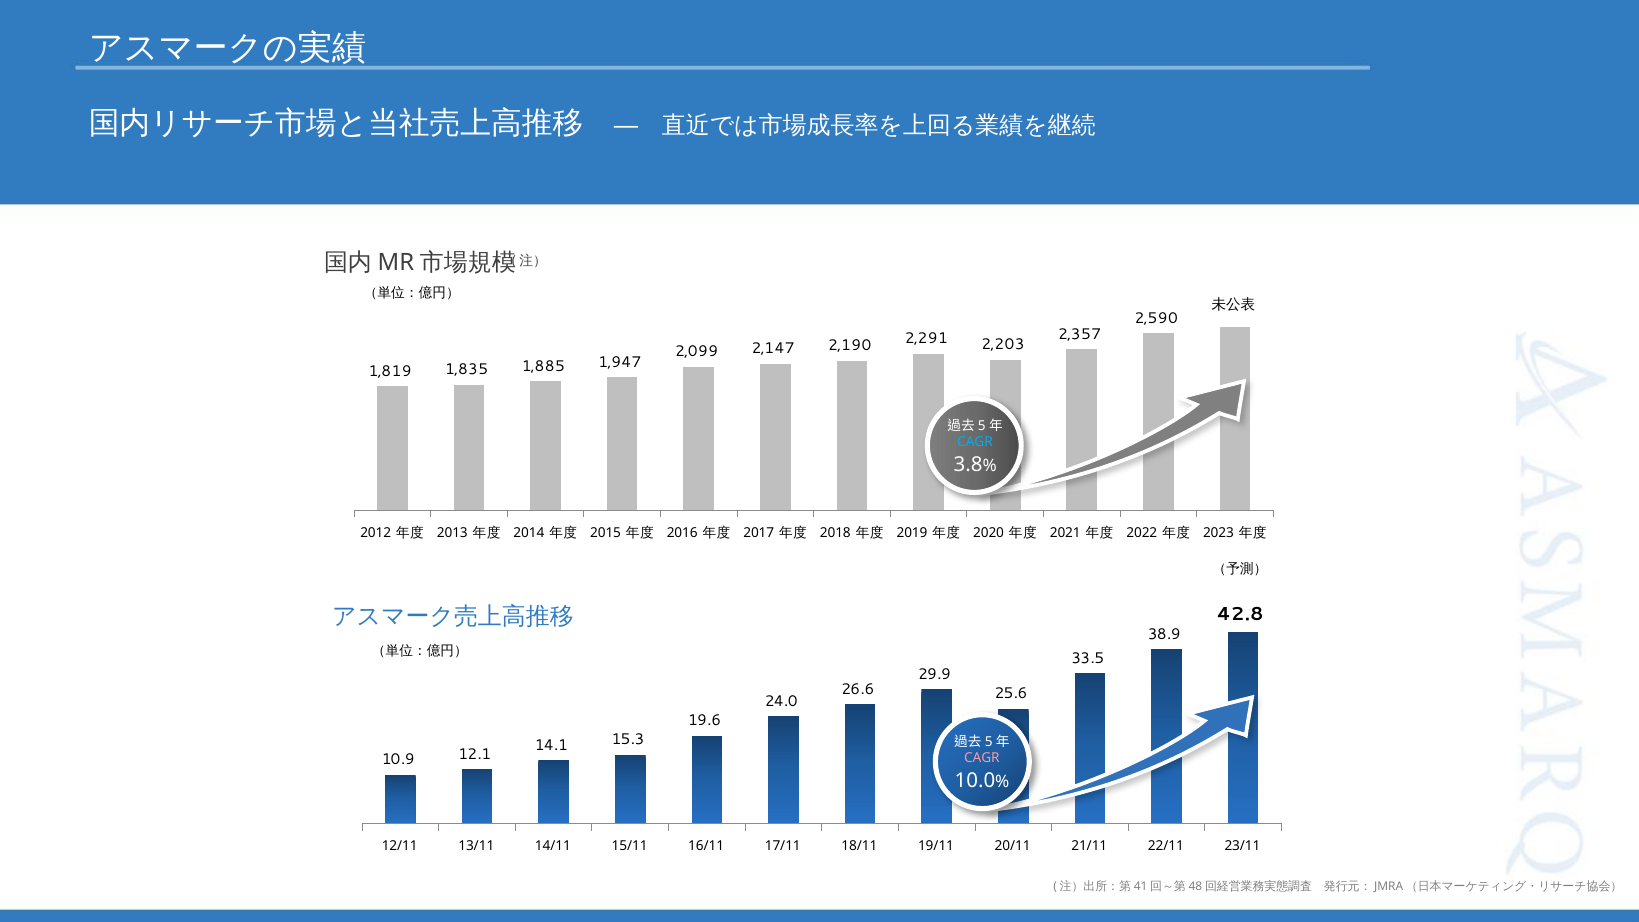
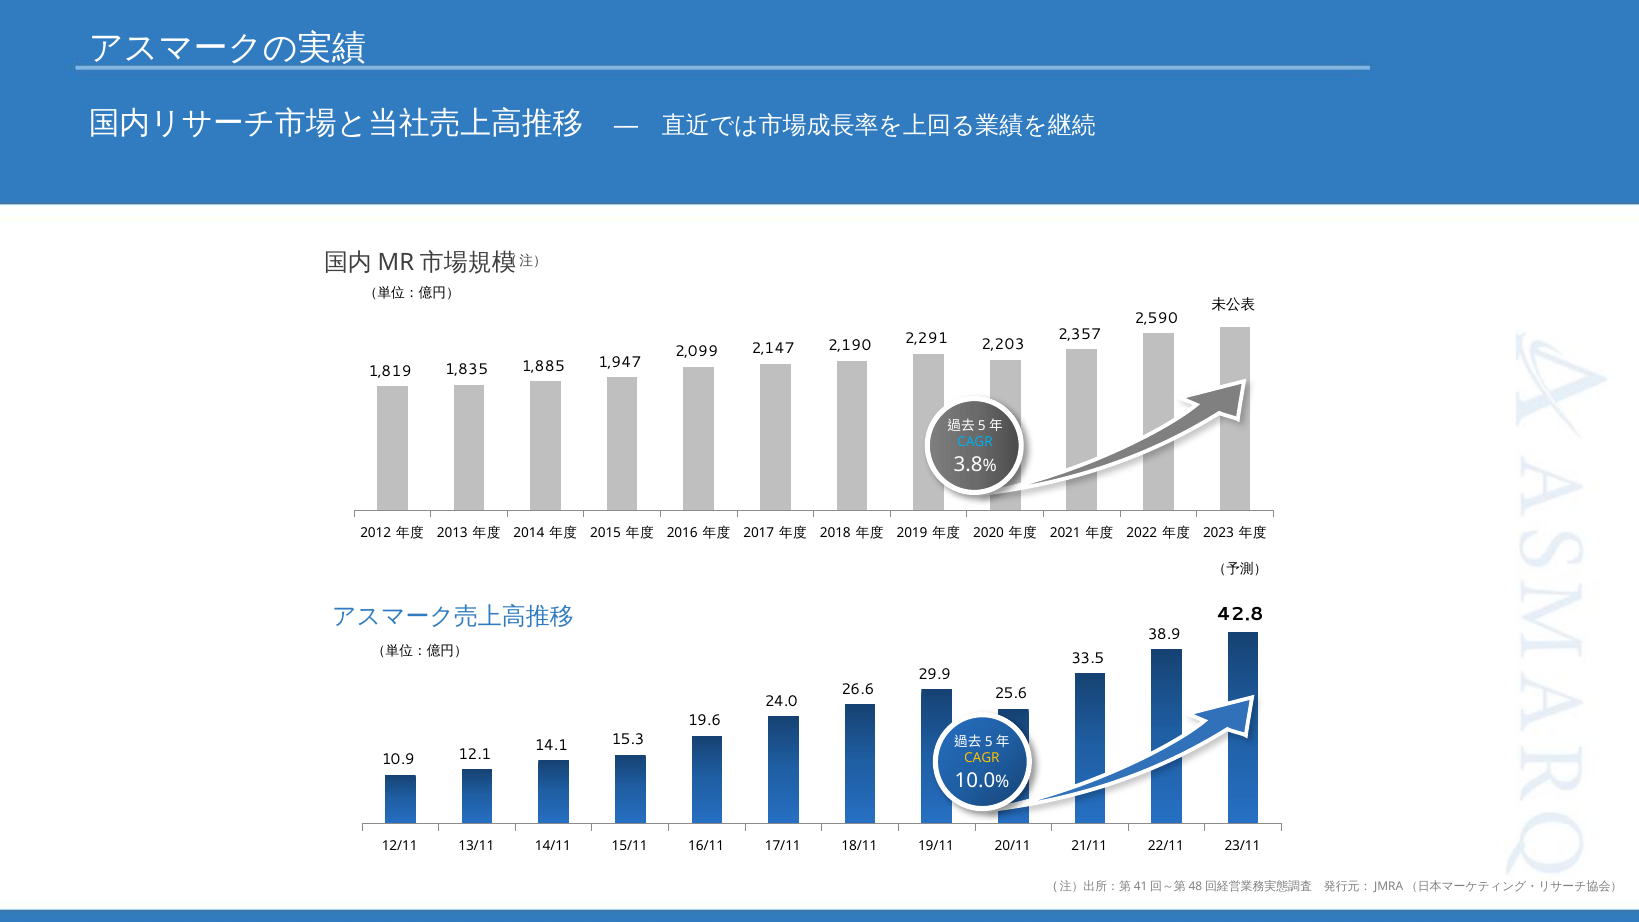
CAGR colour: pink -> yellow (982, 758)
